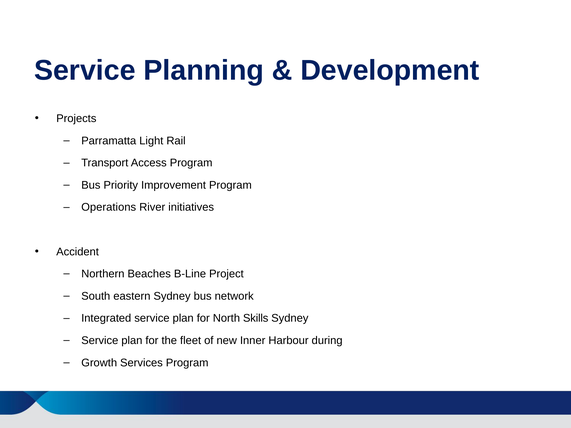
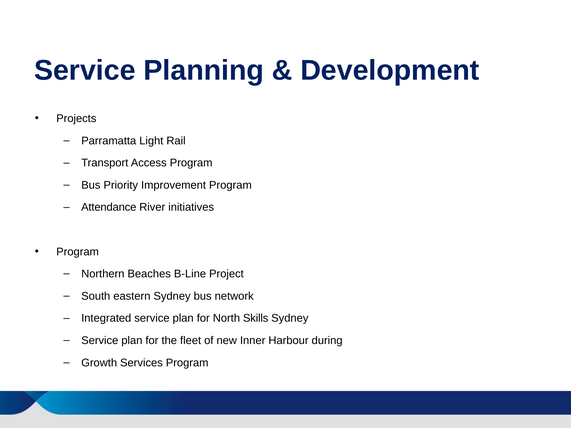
Operations: Operations -> Attendance (109, 207)
Accident: Accident -> Program (78, 252)
